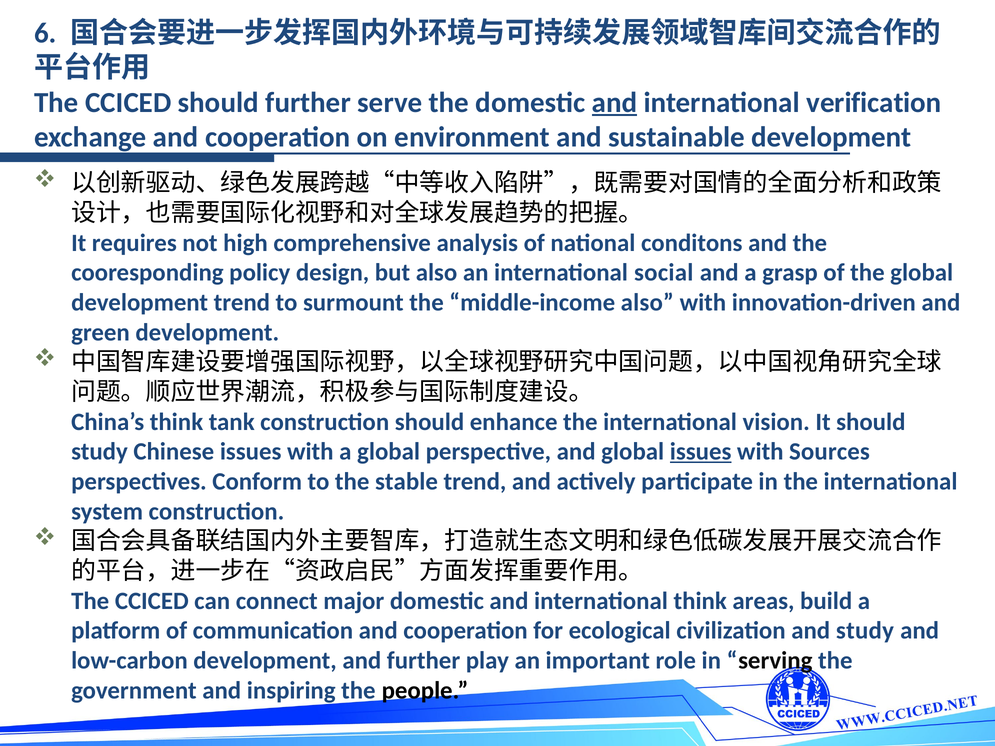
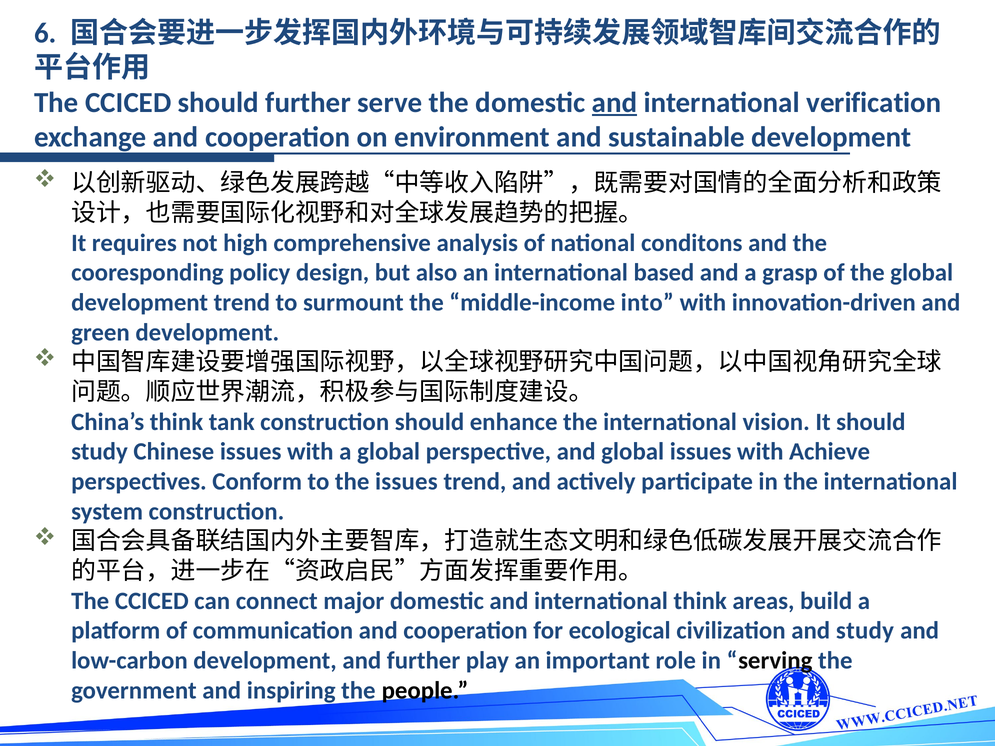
social: social -> based (664, 273)
middle-income also: also -> into (647, 303)
issues underline: present -> none (701, 452)
Sources: Sources -> Achieve (830, 452)
the stable: stable -> issues (406, 482)
